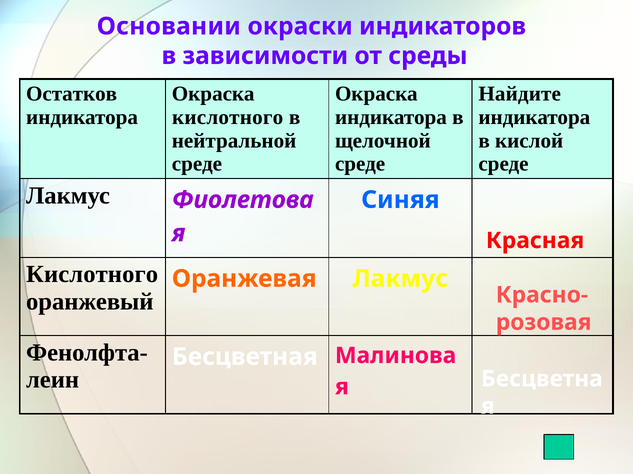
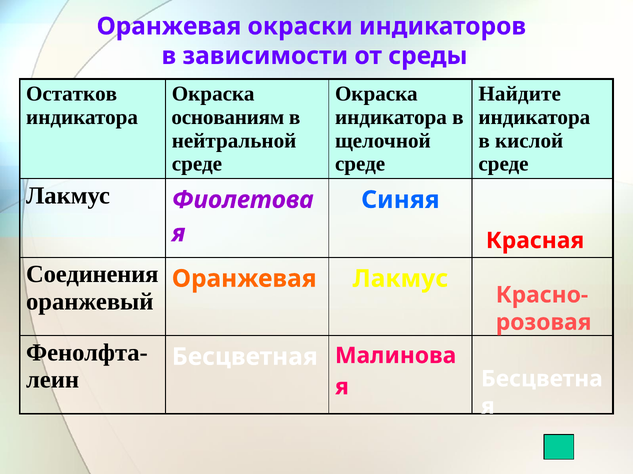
Основании: Основании -> Оранжевая (169, 26)
кислотного: кислотного -> основаниям (228, 117)
Кислотного: Кислотного -> Соединения (92, 275)
